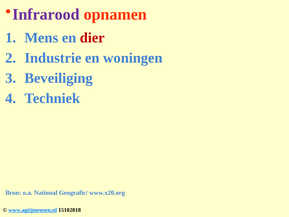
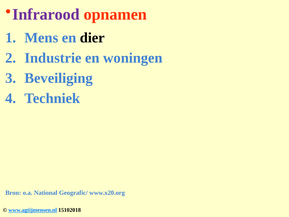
dier colour: red -> black (92, 38)
